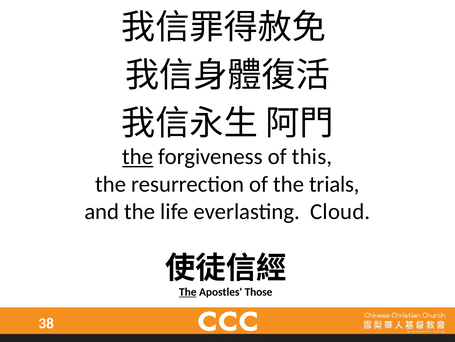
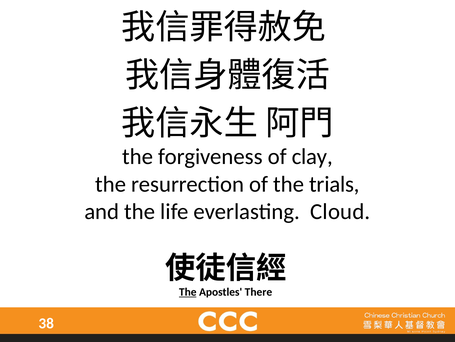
the underline: present -> none (138, 156)
this: this -> clay (312, 156)
Those: Those -> There (258, 291)
